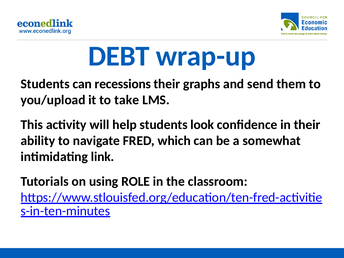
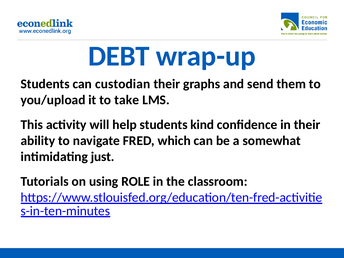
recessions: recessions -> custodian (123, 84)
look: look -> kind (202, 125)
link: link -> just (103, 157)
